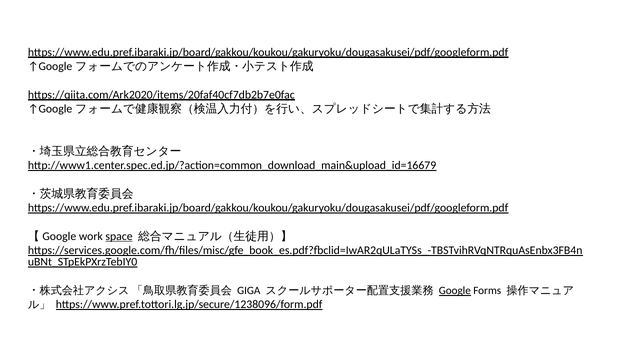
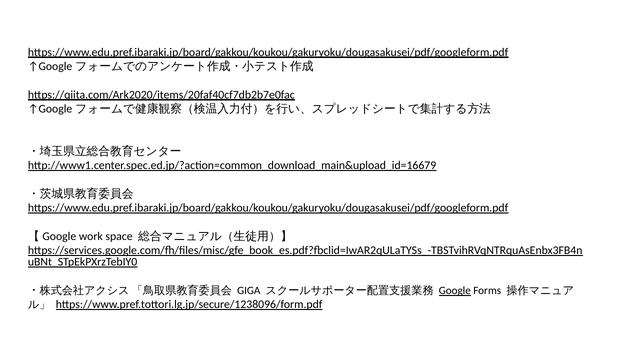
space underline: present -> none (119, 236)
